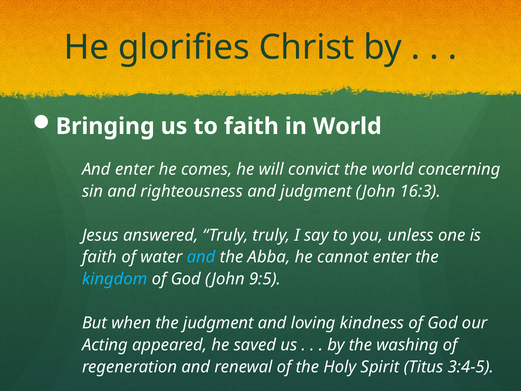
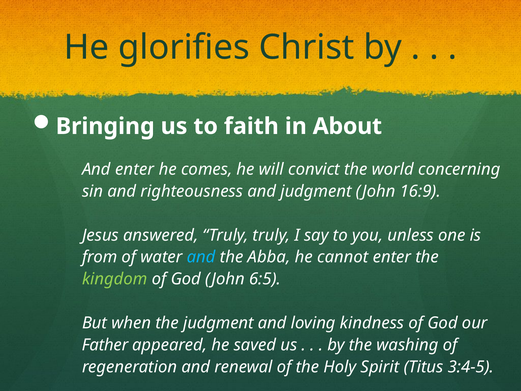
in World: World -> About (347, 126)
16:3: 16:3 -> 16:9 (420, 191)
faith: faith -> from (100, 257)
kingdom colour: light blue -> light green (115, 279)
9:5: 9:5 -> 6:5 (265, 279)
Acting: Acting -> Father (105, 345)
